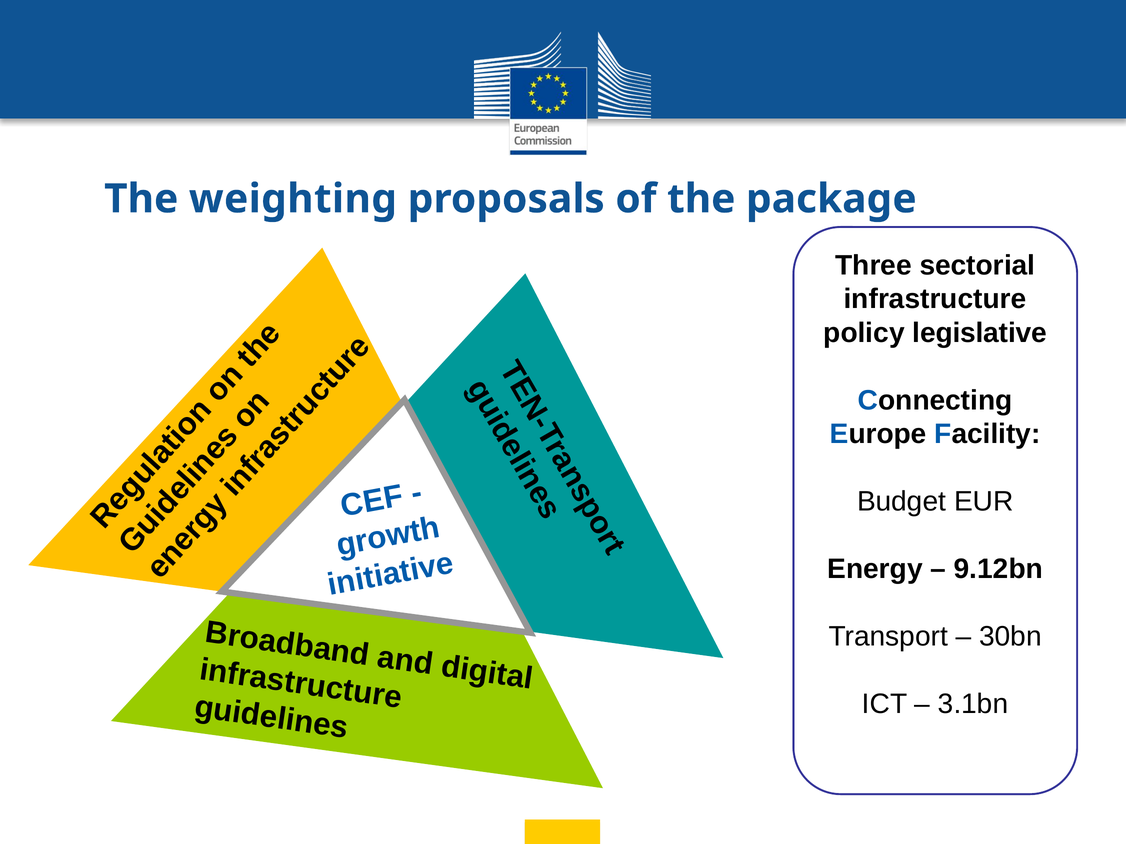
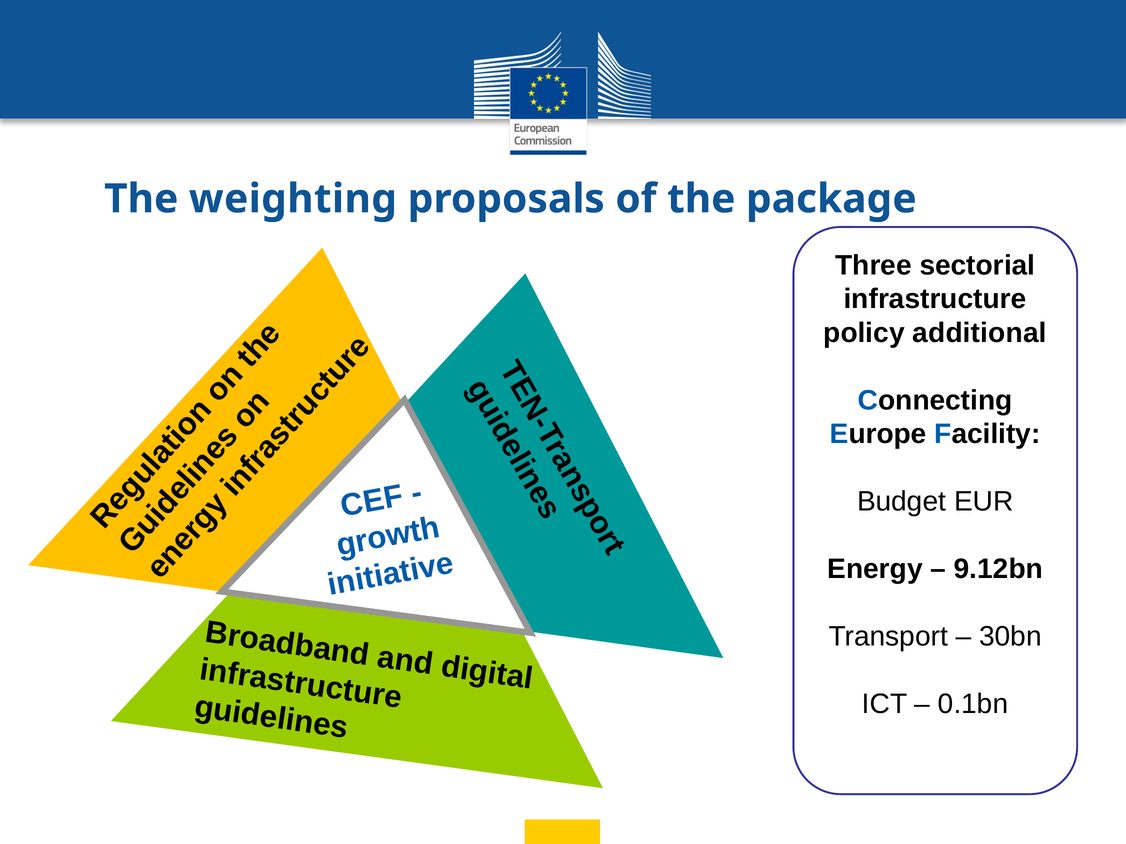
legislative: legislative -> additional (980, 333)
3.1bn: 3.1bn -> 0.1bn (973, 705)
